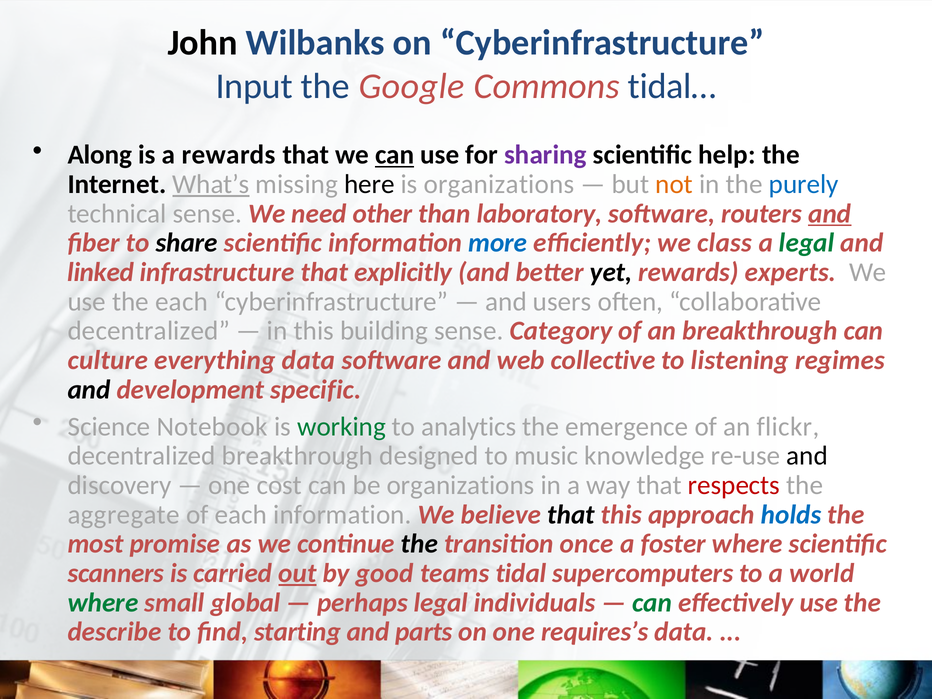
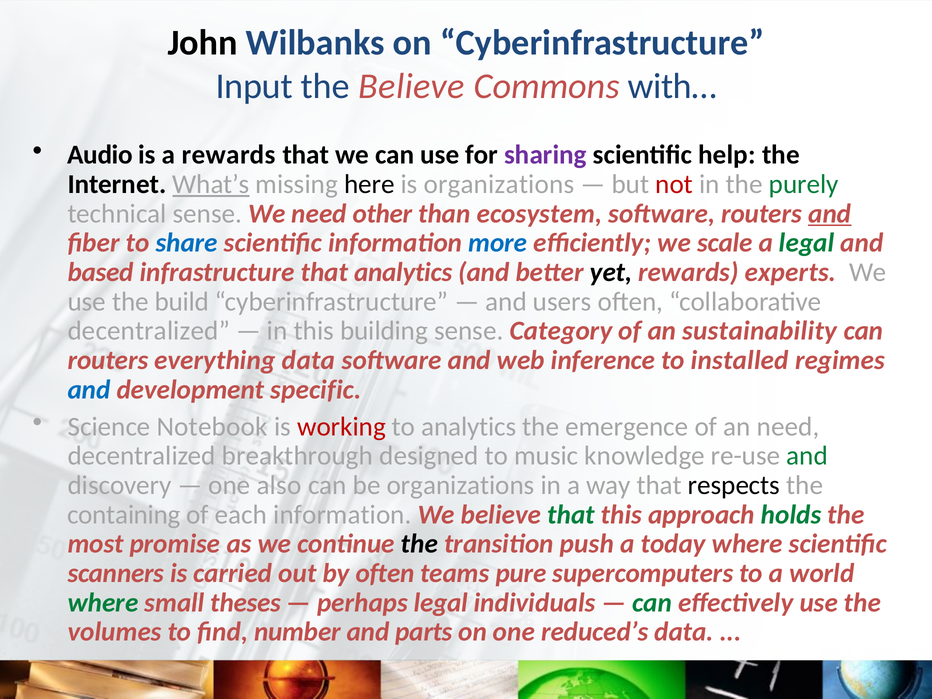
the Google: Google -> Believe (412, 86)
tidal…: tidal… -> with… (672, 86)
Along: Along -> Audio (100, 155)
can underline: present -> none (395, 155)
not colour: orange -> red (674, 184)
purely colour: blue -> green (804, 184)
laboratory: laboratory -> ecosystem (539, 214)
share colour: black -> blue (187, 243)
class: class -> scale (725, 243)
linked: linked -> based (101, 272)
that explicitly: explicitly -> analytics (403, 272)
the each: each -> build (182, 302)
an breakthrough: breakthrough -> sustainability (760, 331)
culture: culture -> routers (108, 360)
collective: collective -> inference (603, 360)
listening: listening -> installed (740, 360)
and colour: black -> blue (89, 390)
working colour: green -> red (341, 427)
an flickr: flickr -> need (788, 427)
and colour: black -> green (807, 456)
cost: cost -> also (279, 485)
respects colour: red -> black (734, 485)
aggregate: aggregate -> containing (124, 515)
that colour: black -> green (571, 515)
holds colour: blue -> green (791, 515)
once: once -> push (587, 544)
foster: foster -> today (673, 544)
out underline: present -> none (297, 573)
by good: good -> often (385, 573)
tidal: tidal -> pure (521, 573)
global: global -> theses (246, 603)
describe: describe -> volumes (115, 632)
starting: starting -> number (297, 632)
requires’s: requires’s -> reduced’s (595, 632)
